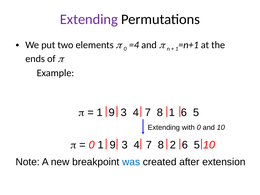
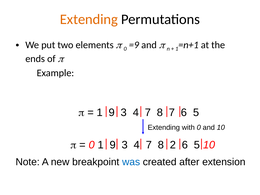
Extending colour: purple -> orange (89, 19)
=4: =4 -> =9 (134, 45)
8 1: 1 -> 7 (172, 113)
